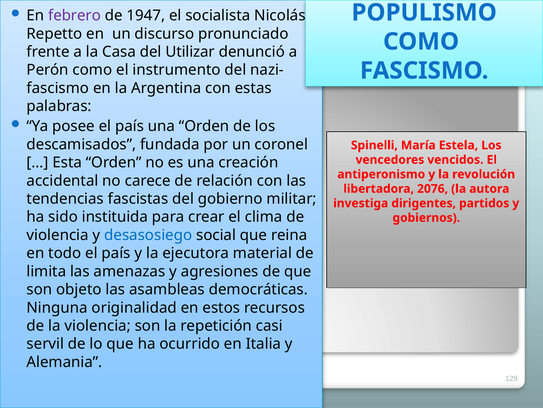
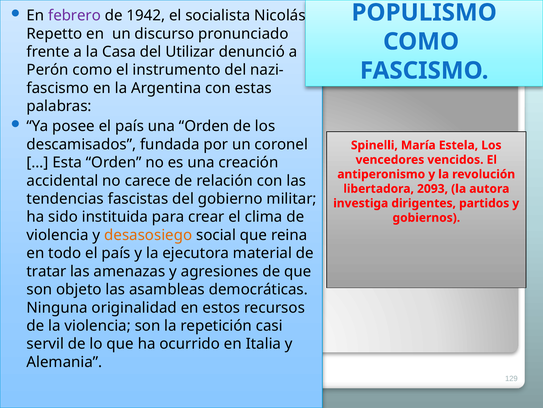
1947: 1947 -> 1942 (146, 16)
2076: 2076 -> 2093 (433, 188)
desasosiego colour: blue -> orange (148, 235)
limita: limita -> tratar (46, 271)
